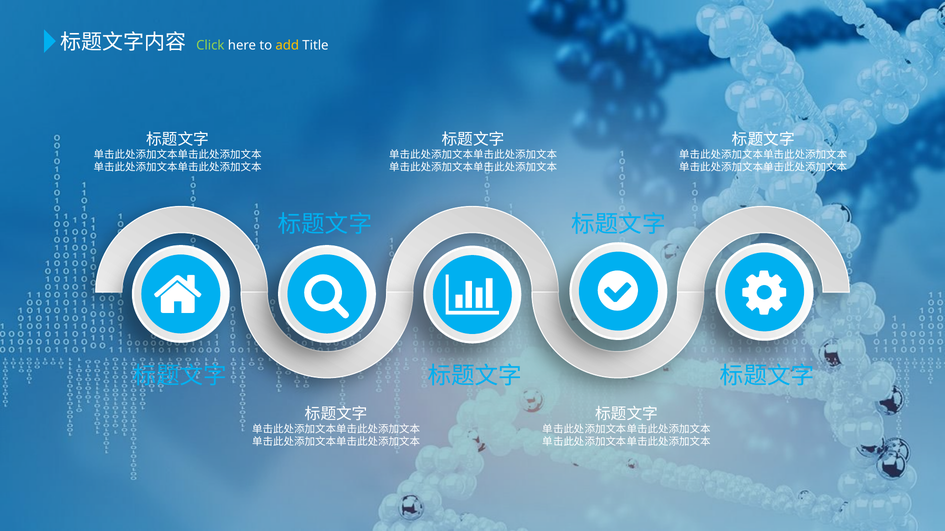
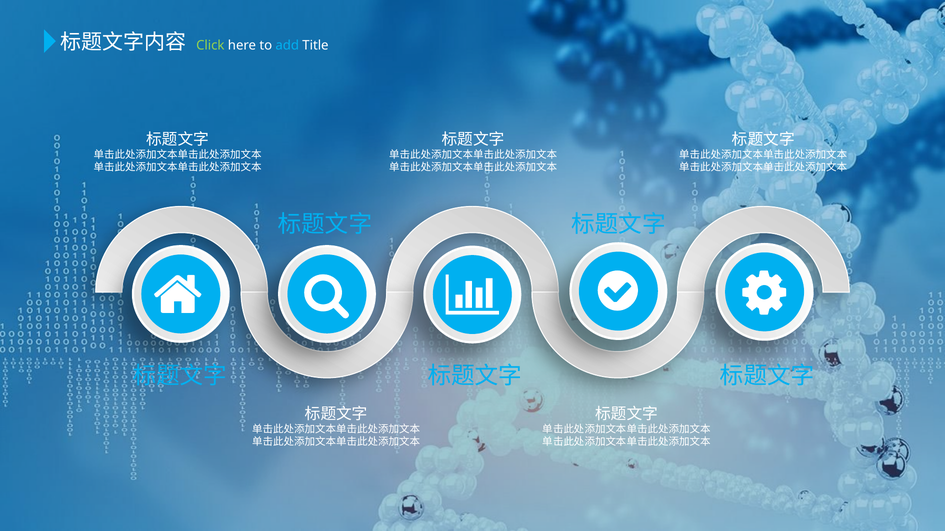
add colour: yellow -> light blue (287, 46)
